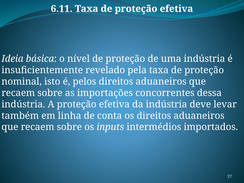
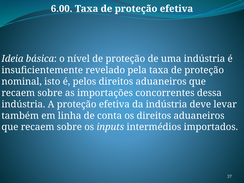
6.11: 6.11 -> 6.00 (62, 9)
